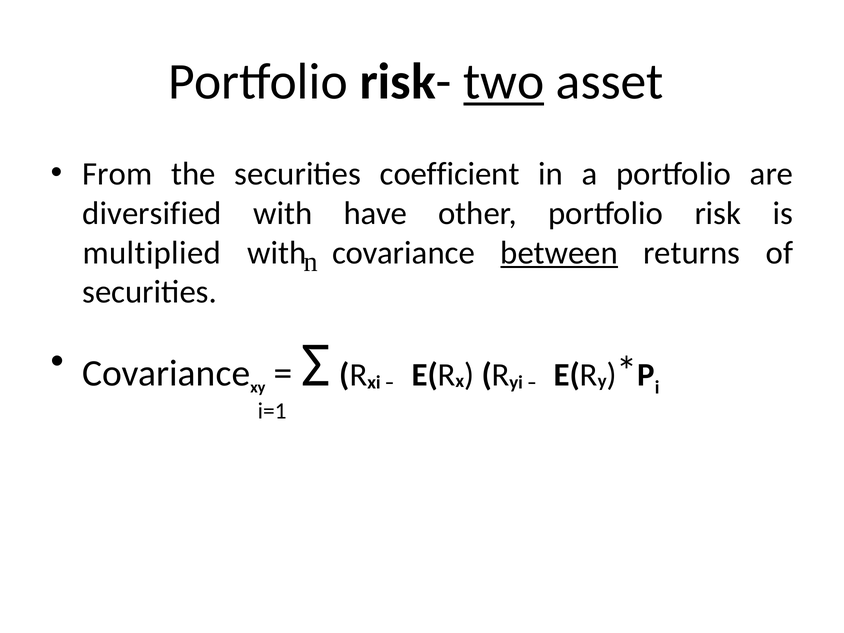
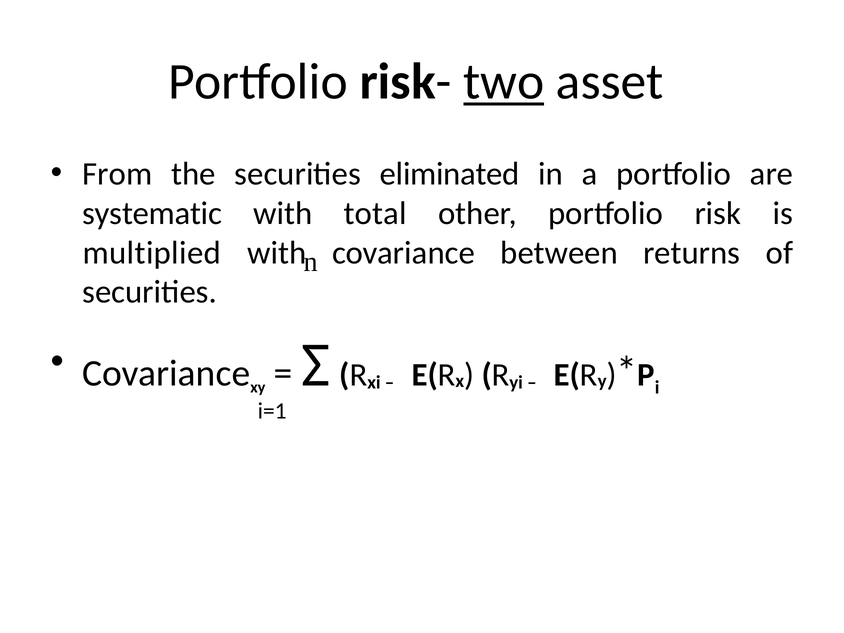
coefficient: coefficient -> eliminated (450, 174)
diversified: diversified -> systematic (152, 213)
have: have -> total (375, 213)
between underline: present -> none (559, 253)
